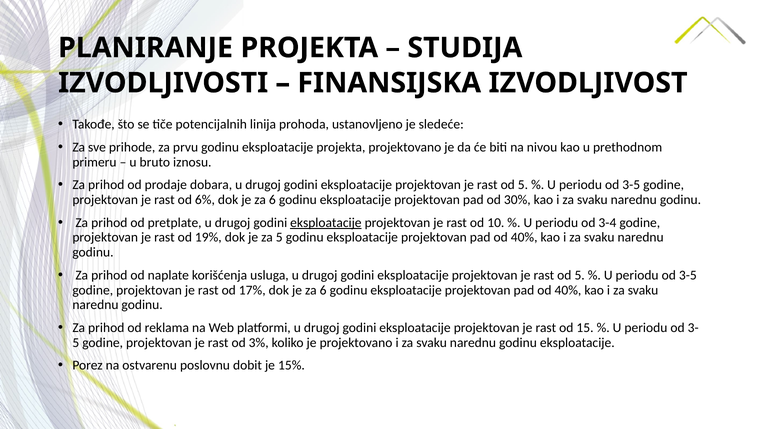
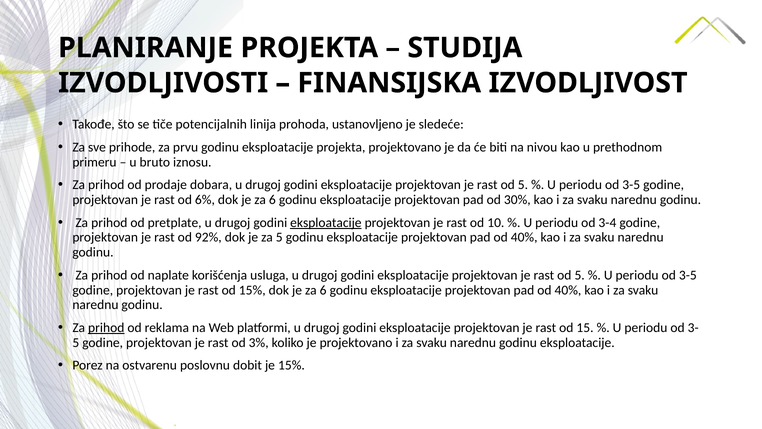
19%: 19% -> 92% (208, 237)
od 17%: 17% -> 15% (252, 290)
prihod underline: none -> present (106, 327)
